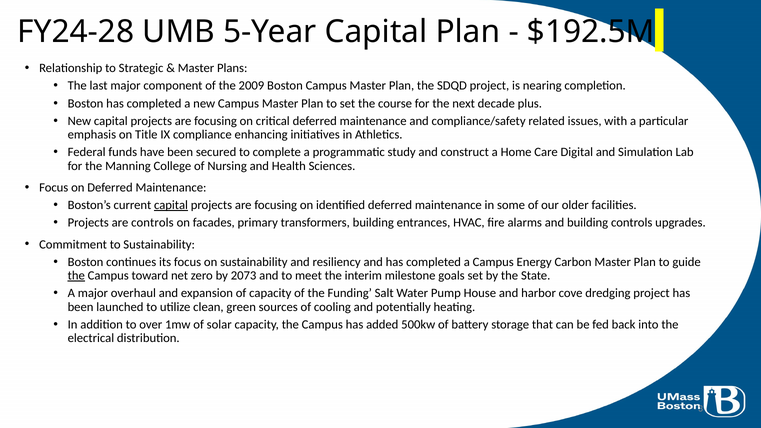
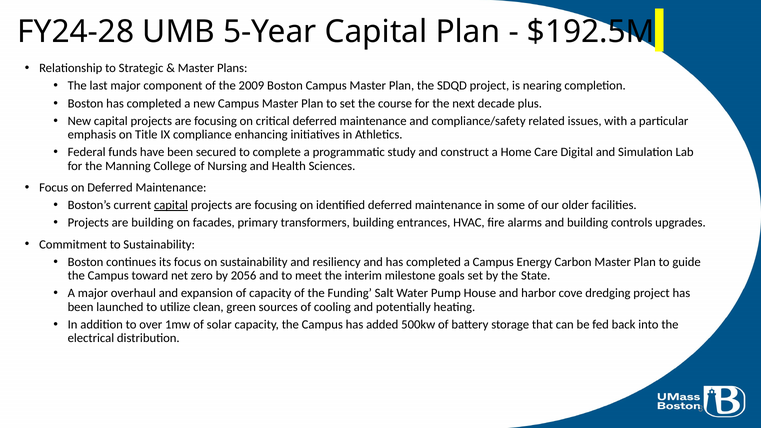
are controls: controls -> building (152, 223)
the underline: present -> none (76, 276)
2073: 2073 -> 2056 (244, 276)
